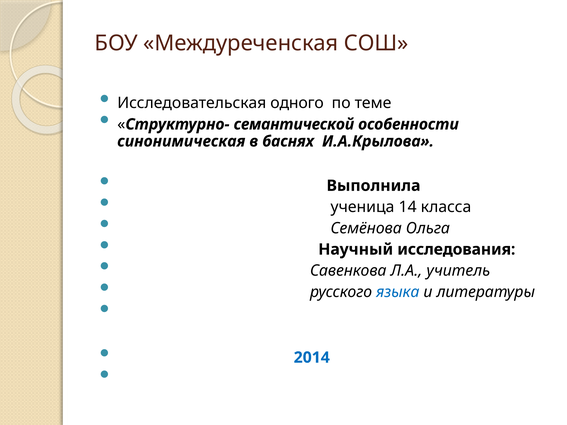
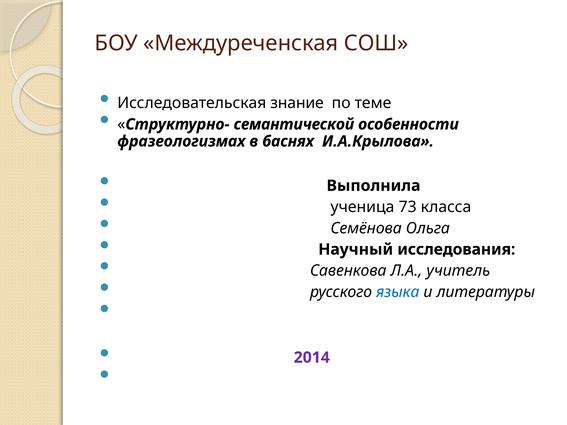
одного: одного -> знание (297, 103)
синонимическая: синонимическая -> фразеологизмах (181, 141)
14: 14 -> 73 (408, 207)
2014 colour: blue -> purple (312, 358)
